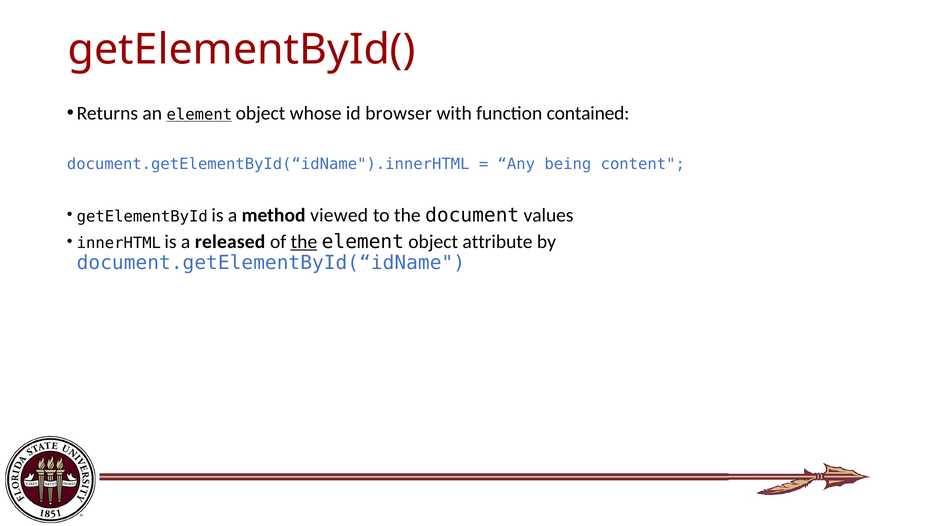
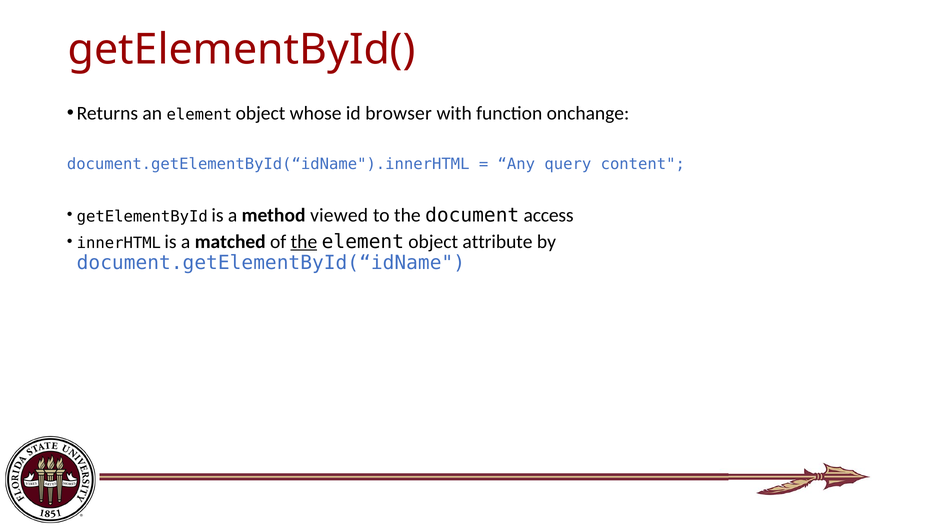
element underline: present -> none (199, 115)
contained: contained -> onchange (588, 113)
being: being -> query (568, 164)
values: values -> access (549, 215)
released: released -> matched (230, 242)
